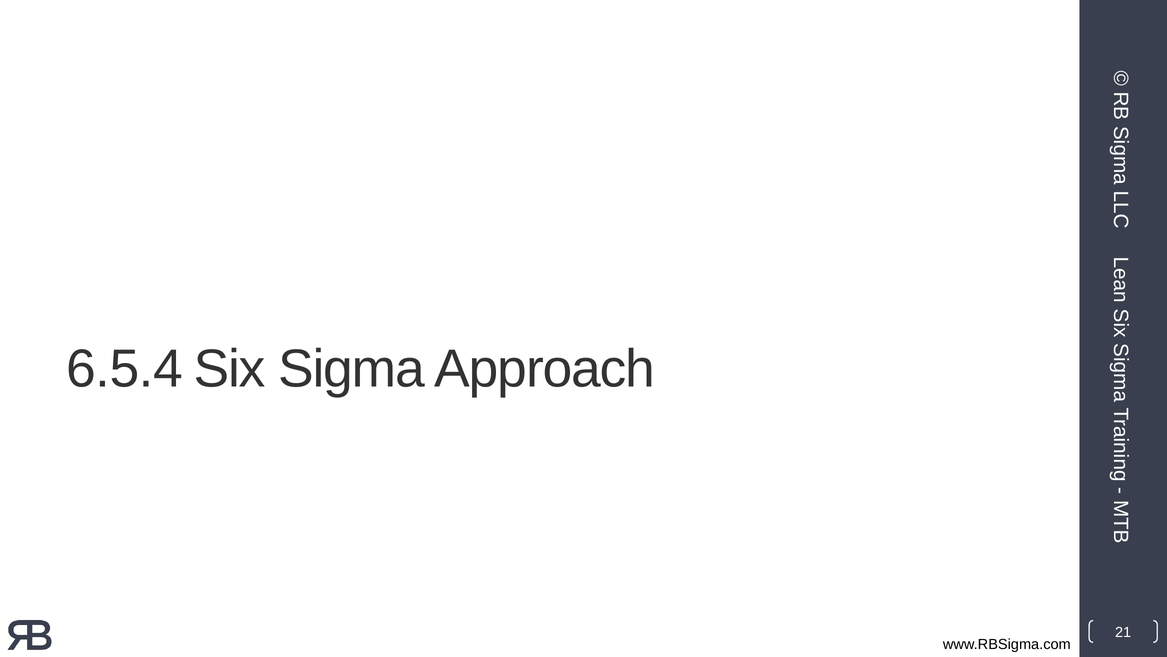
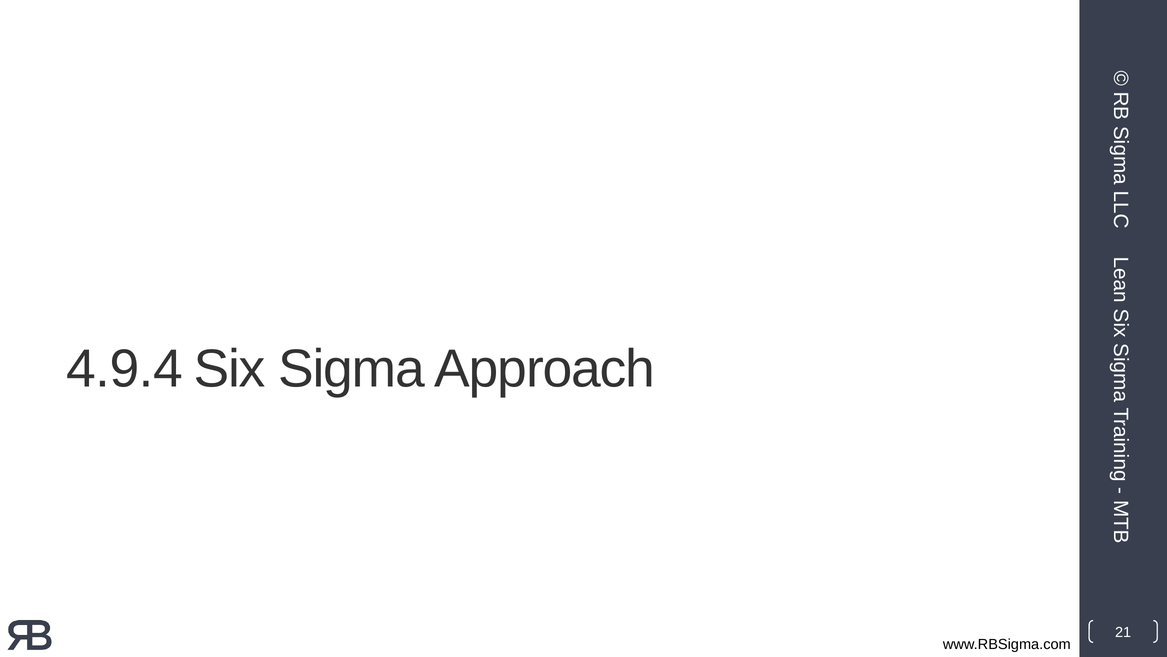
6.5.4: 6.5.4 -> 4.9.4 (124, 369)
